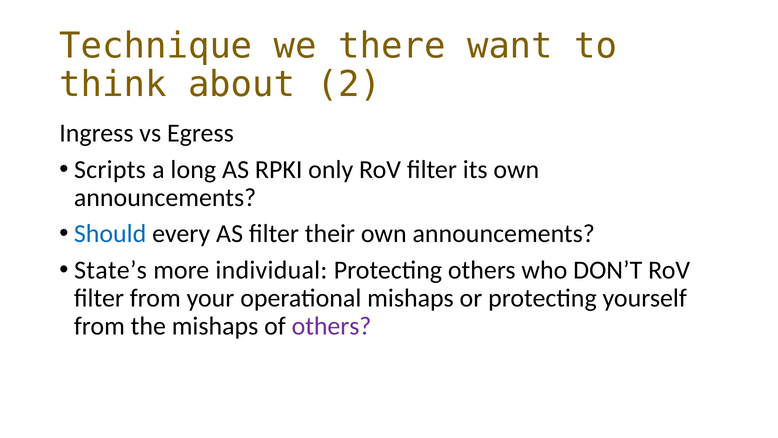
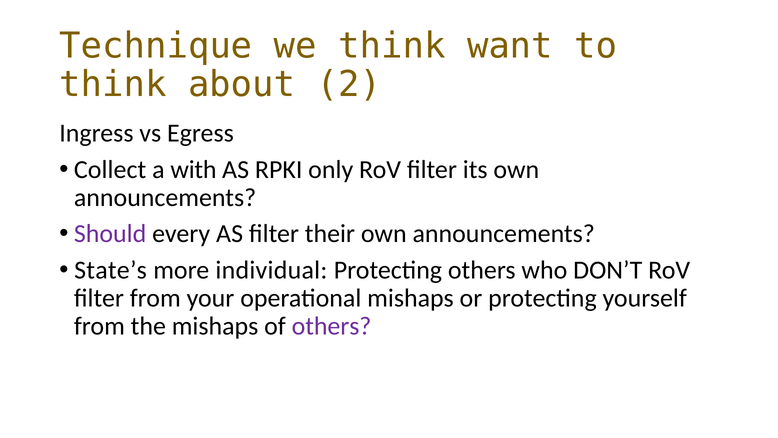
we there: there -> think (392, 46)
Scripts: Scripts -> Collect (110, 169)
long: long -> with (193, 169)
Should colour: blue -> purple (110, 234)
